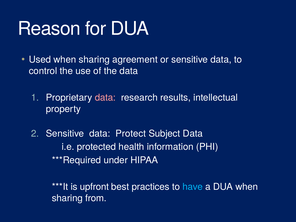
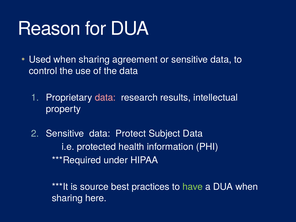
upfront: upfront -> source (94, 187)
have colour: light blue -> light green (193, 187)
from: from -> here (96, 198)
